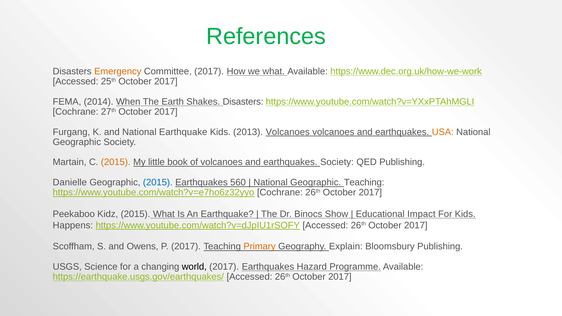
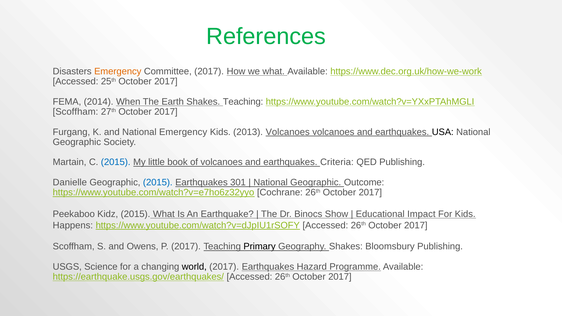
Shakes Disasters: Disasters -> Teaching (243, 102)
Cochrane: Cochrane -> Scoffham (75, 112)
National Earthquake: Earthquake -> Emergency (183, 132)
USA colour: orange -> black (443, 132)
2015 colour: orange -> blue (116, 162)
earthquakes Society: Society -> Criteria (337, 162)
560: 560 -> 301 (238, 183)
Geographic Teaching: Teaching -> Outcome (364, 183)
Primary colour: orange -> black (260, 247)
Geography Explain: Explain -> Shakes (346, 247)
